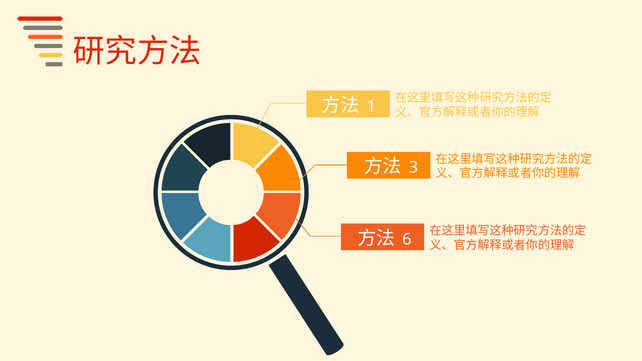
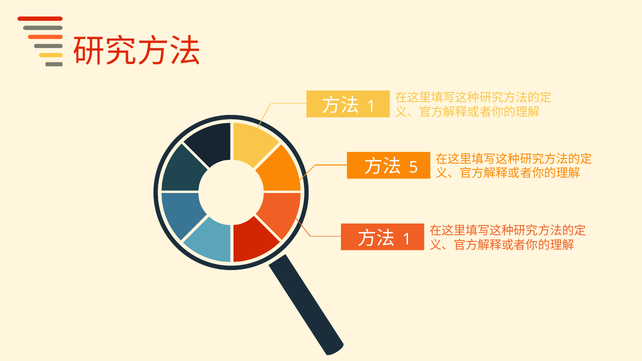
3: 3 -> 5 (414, 168)
6: 6 -> 1 (407, 239)
